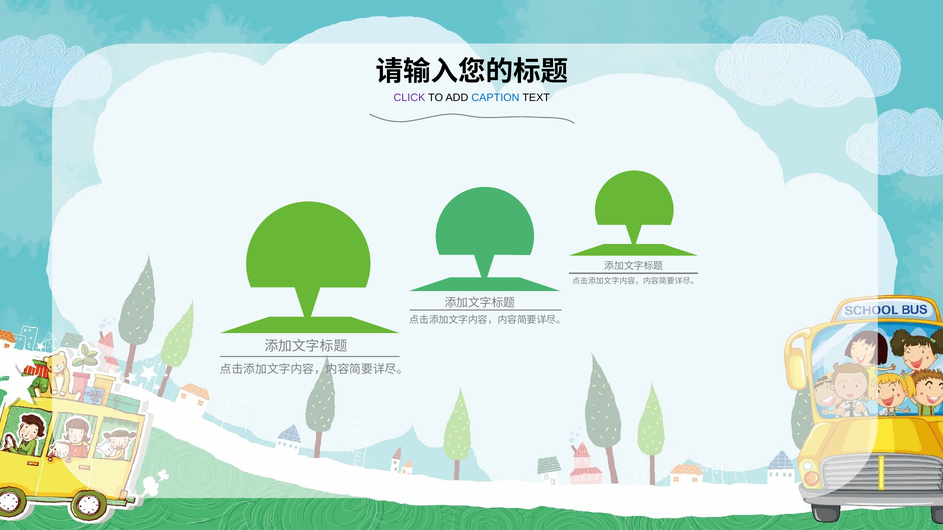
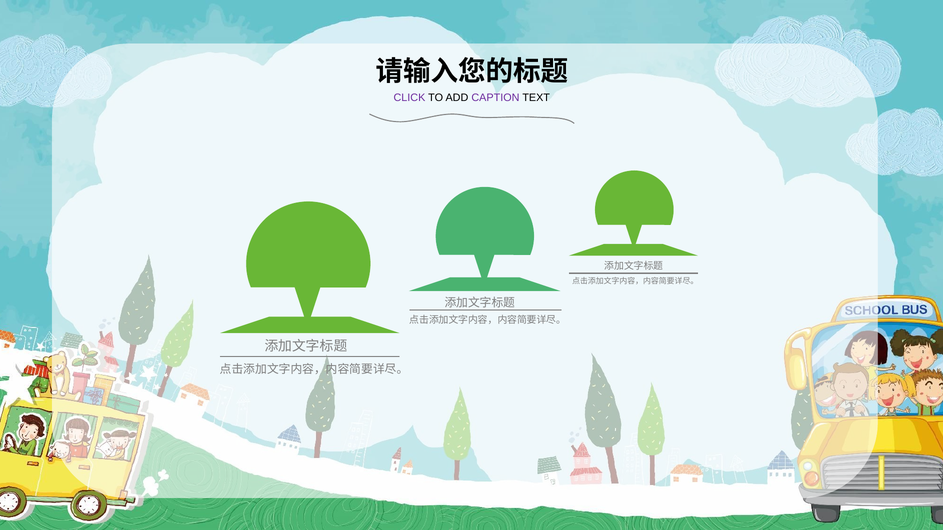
CAPTION colour: blue -> purple (495, 98)
